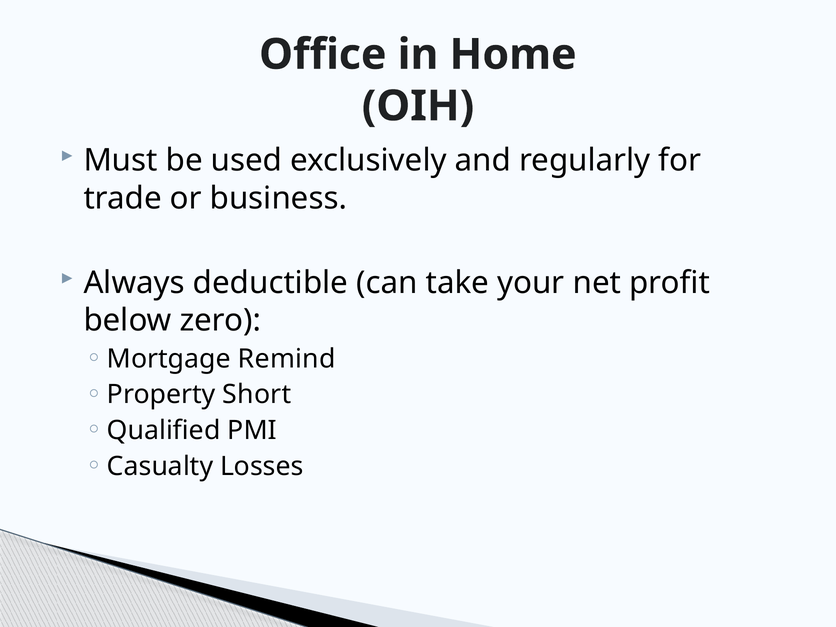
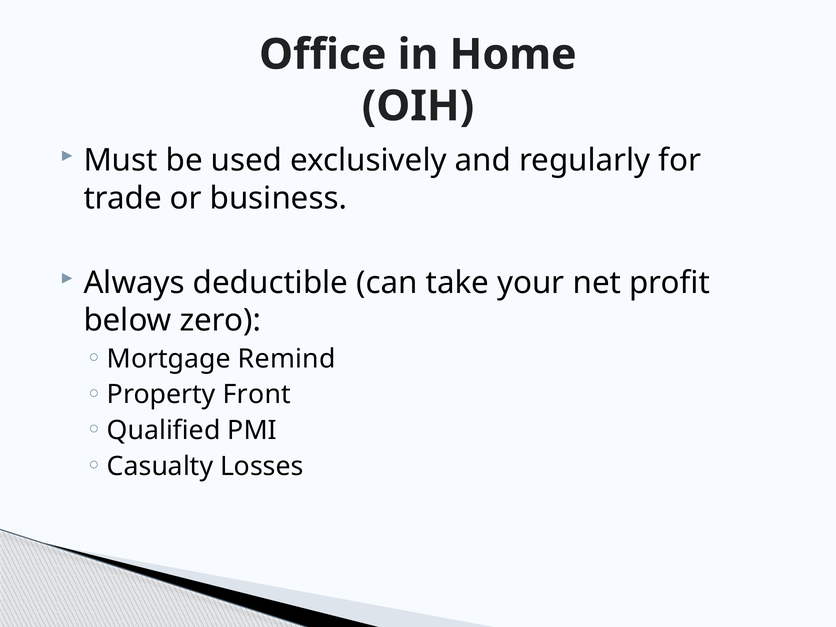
Short: Short -> Front (257, 395)
